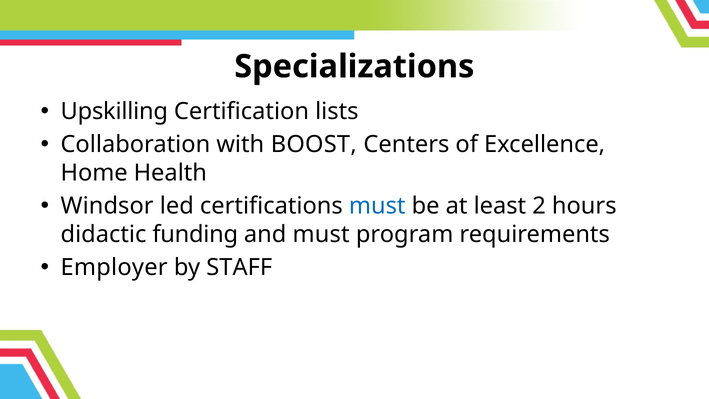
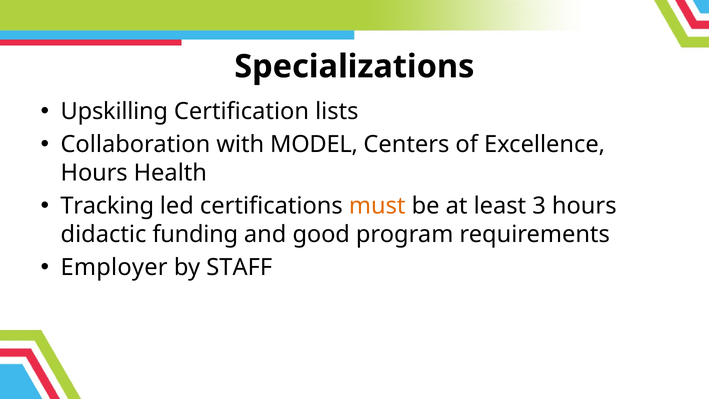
BOOST: BOOST -> MODEL (314, 145)
Home: Home -> Hours (94, 173)
Windsor: Windsor -> Tracking (107, 206)
must colour: blue -> orange (377, 206)
2: 2 -> 3 (539, 206)
and must: must -> good (321, 234)
